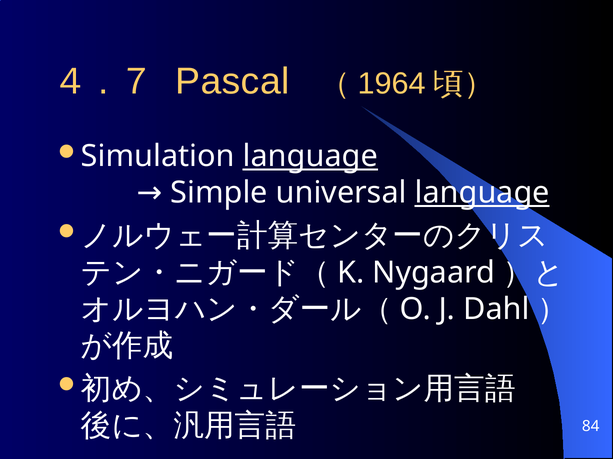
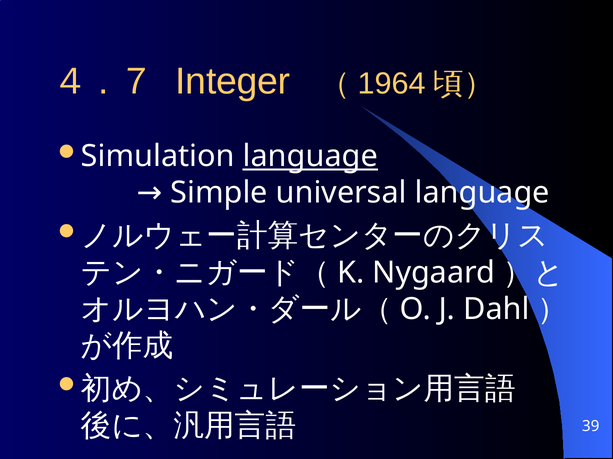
Pascal: Pascal -> Integer (233, 82)
language underline: present -> none (482, 193)
84: 84 -> 39 (591, 427)
